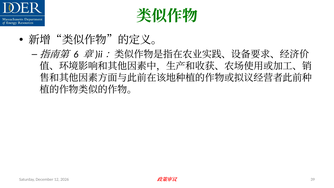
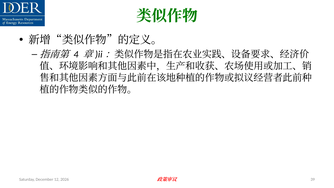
6: 6 -> 4 (76, 54)
